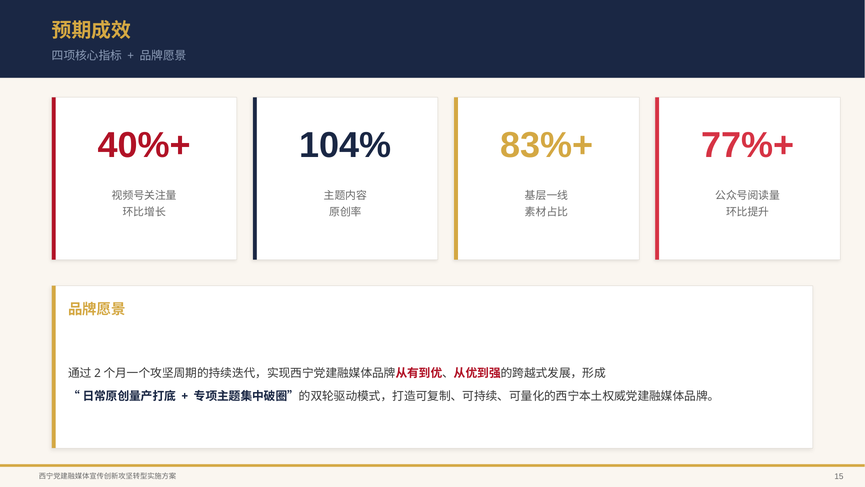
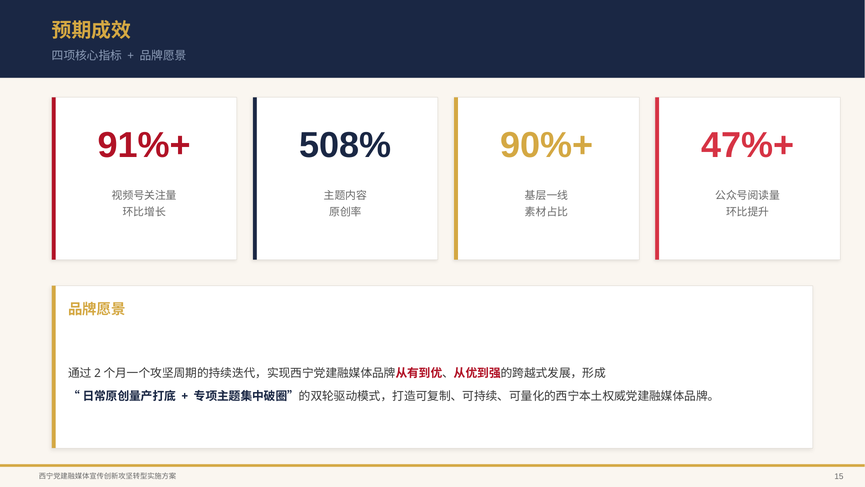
40%+: 40%+ -> 91%+ (144, 145)
104%: 104% -> 508% (345, 145)
83%+: 83%+ -> 90%+ (547, 145)
77%+: 77%+ -> 47%+ (748, 145)
